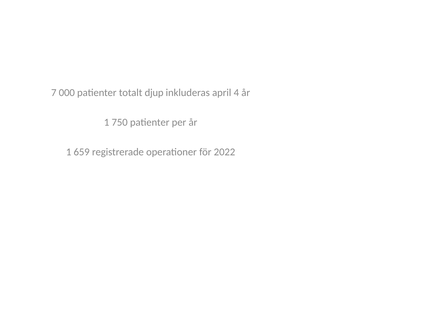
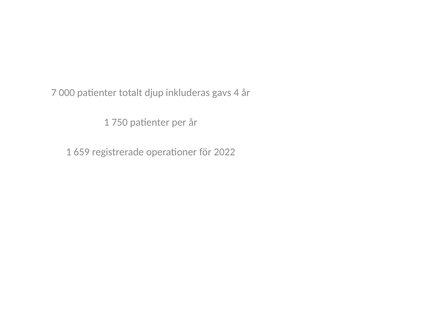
april: april -> gavs (222, 93)
